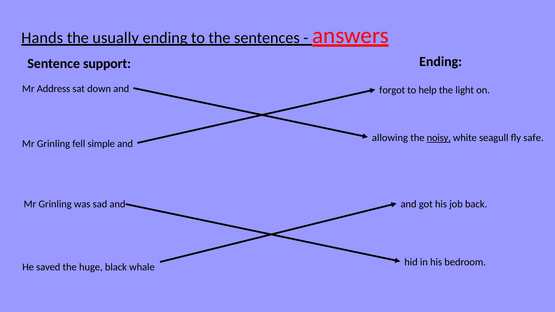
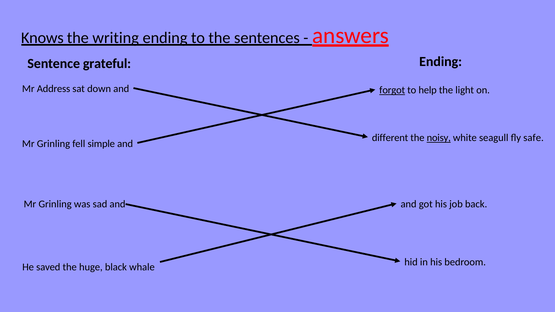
Hands: Hands -> Knows (42, 38)
usually: usually -> writing (116, 38)
support: support -> grateful (107, 64)
forgot underline: none -> present (392, 90)
allowing: allowing -> different (390, 138)
